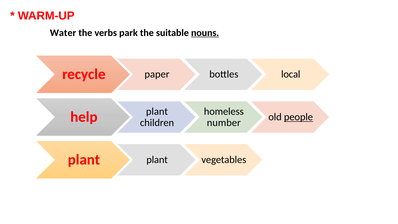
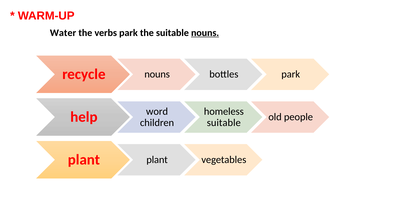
recycle paper: paper -> nouns (157, 74)
bottles local: local -> park (291, 74)
help plant: plant -> word (157, 111)
people underline: present -> none (298, 117)
number: number -> suitable (224, 123)
